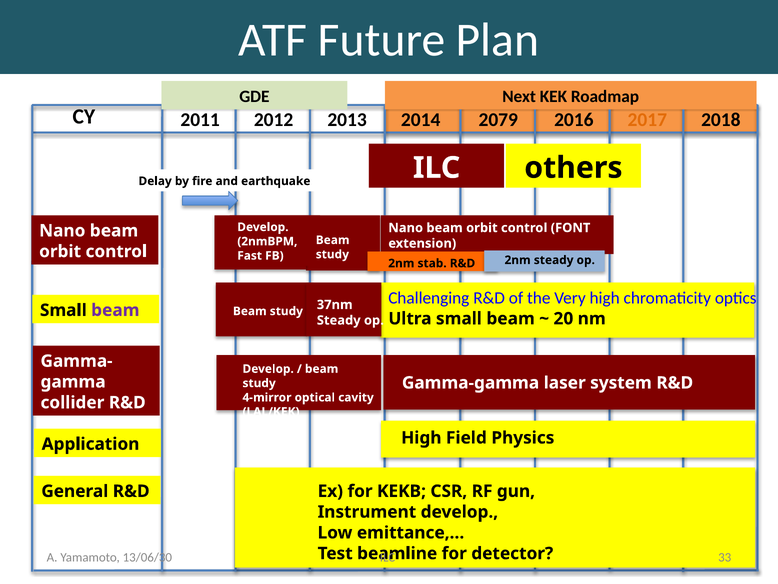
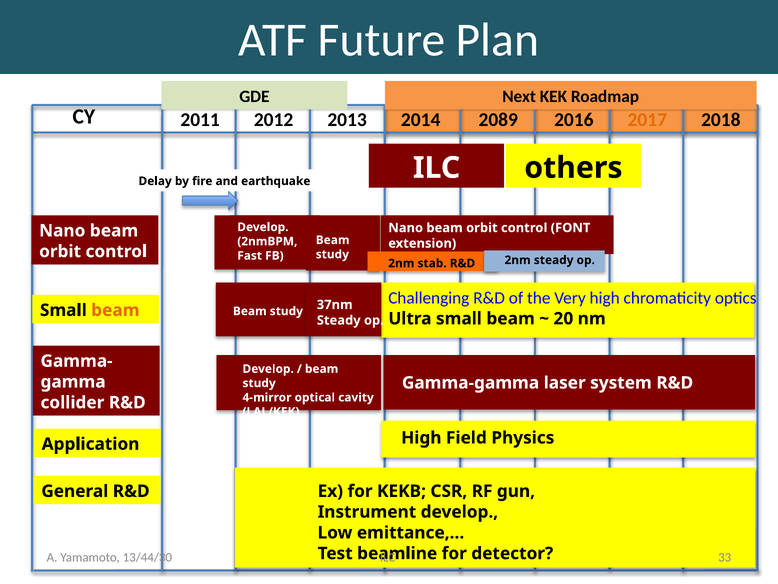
2079: 2079 -> 2089 (498, 120)
beam colour: purple -> orange (115, 310)
13/06/30: 13/06/30 -> 13/44/30 (147, 557)
